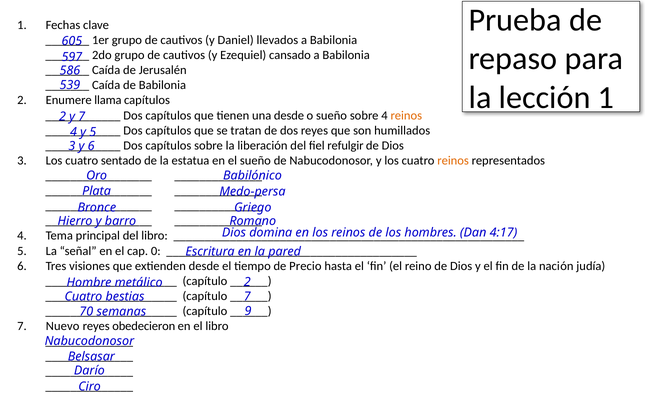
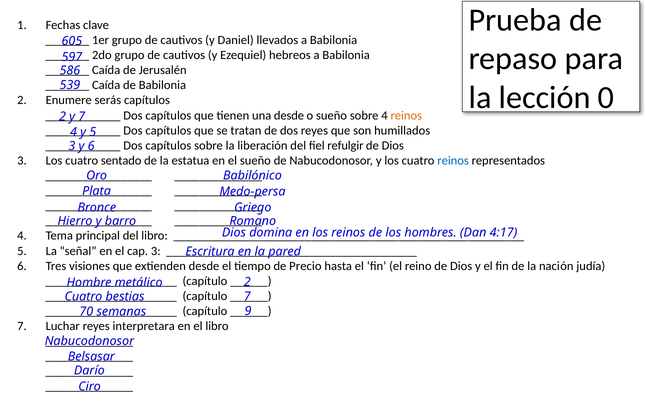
cansado: cansado -> hebreos (290, 55)
lección 1: 1 -> 0 (606, 97)
llama: llama -> serás (108, 100)
reinos colour: orange -> blue (453, 161)
cap 0: 0 -> 3 (156, 251)
Nuevo: Nuevo -> Luchar (63, 326)
obedecieron: obedecieron -> interpretara (144, 326)
